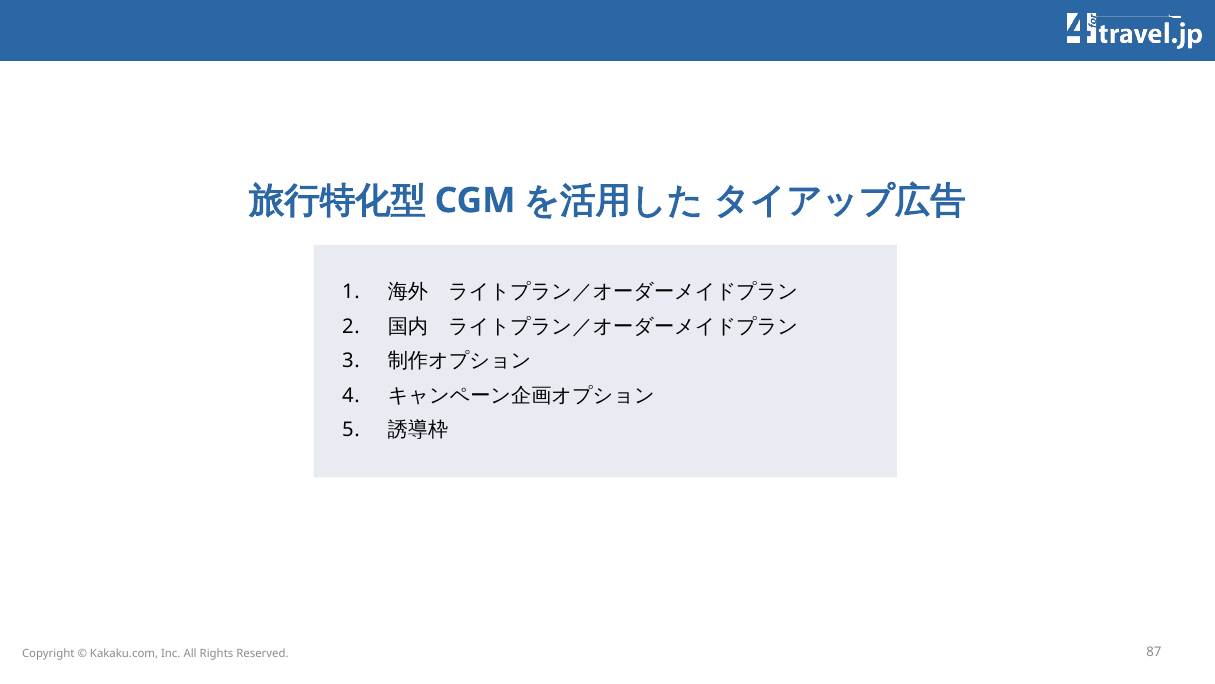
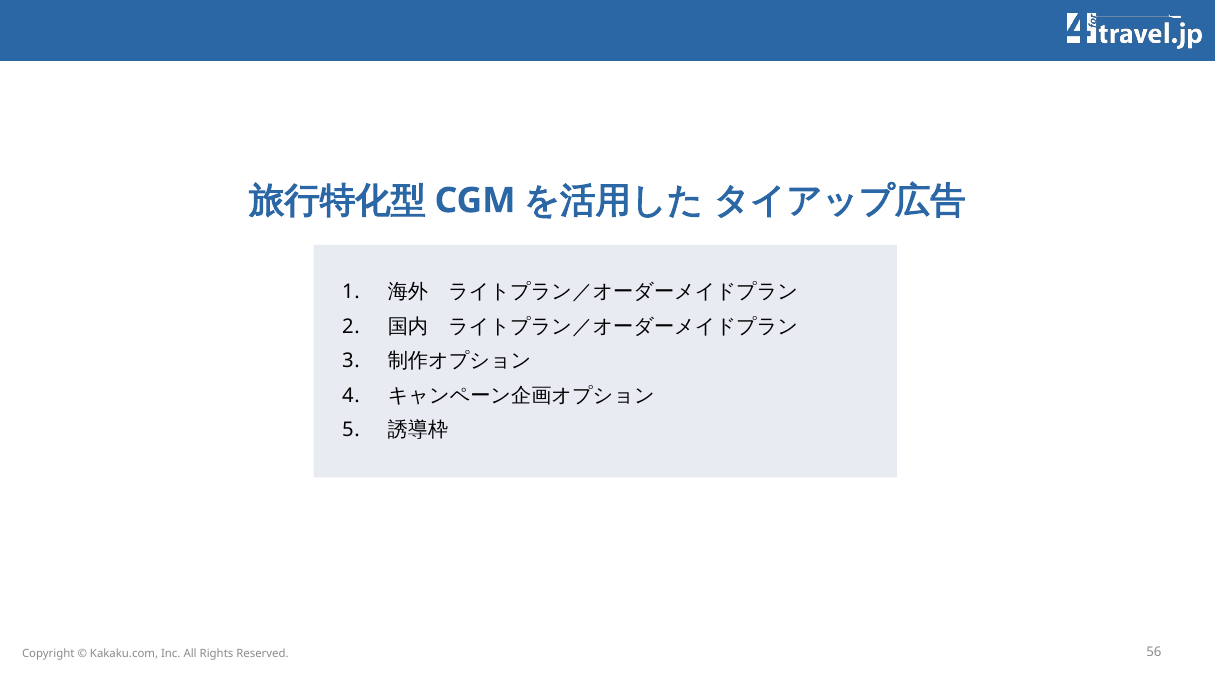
87: 87 -> 56 (1154, 652)
